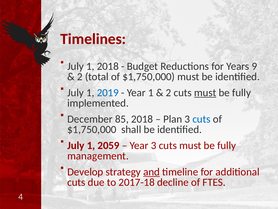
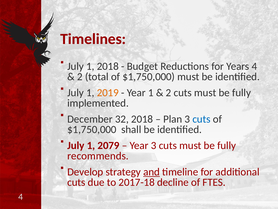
Years 9: 9 -> 4 (254, 66)
2019 colour: blue -> orange (108, 92)
must underline: present -> none (205, 92)
85: 85 -> 32 (122, 119)
2059: 2059 -> 2079 (109, 145)
management: management -> recommends (98, 155)
